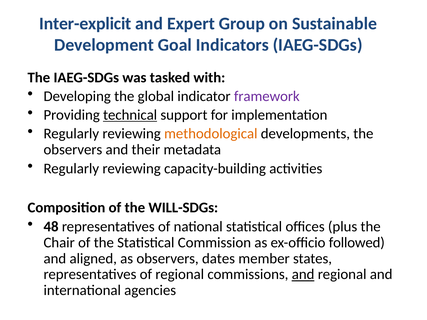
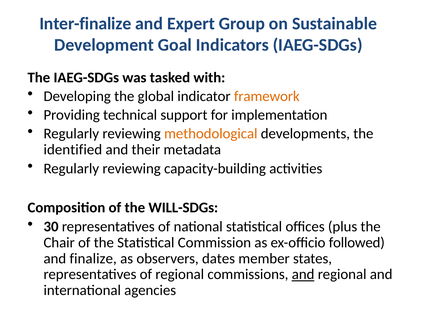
Inter-explicit: Inter-explicit -> Inter-finalize (85, 24)
framework colour: purple -> orange (267, 96)
technical underline: present -> none (130, 115)
observers: observers -> identified (73, 150)
48: 48 -> 30 (51, 227)
aligned: aligned -> finalize (93, 259)
